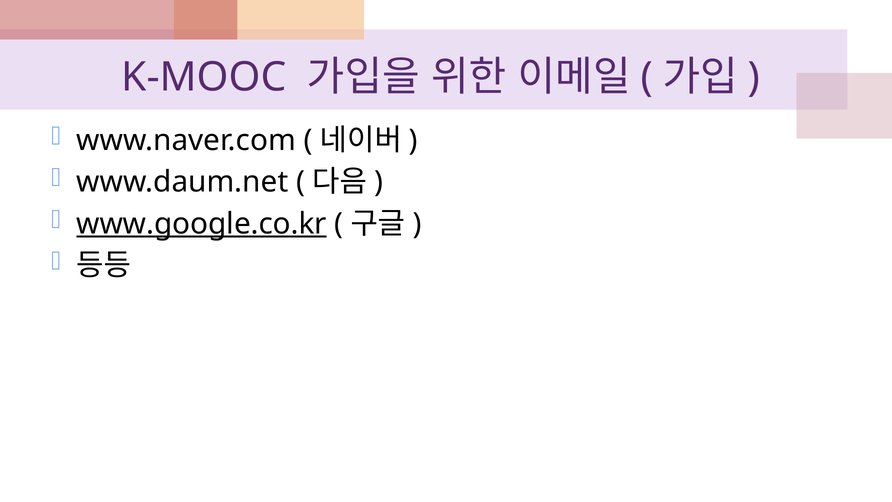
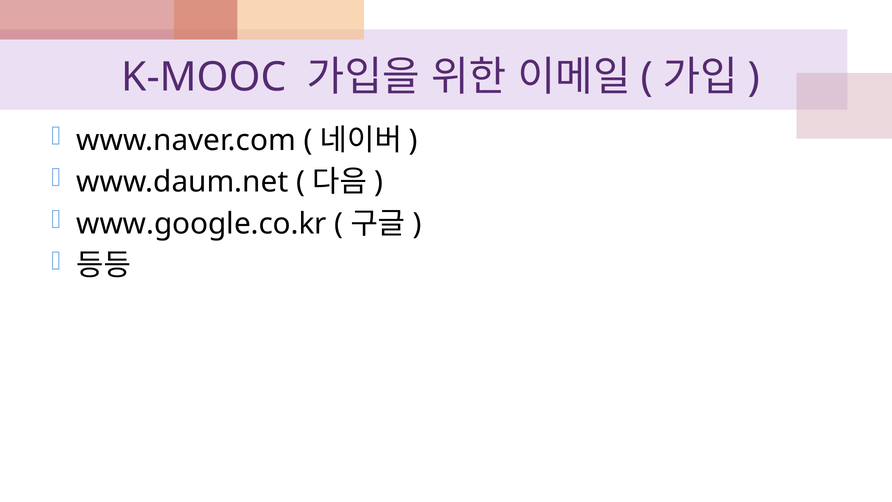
www.google.co.kr underline: present -> none (202, 224)
